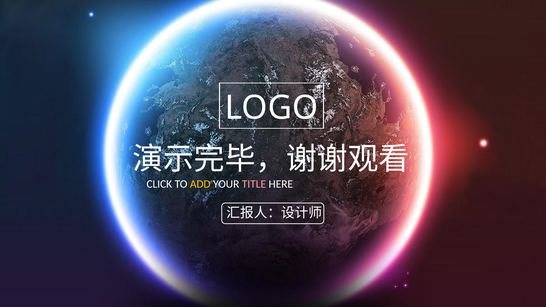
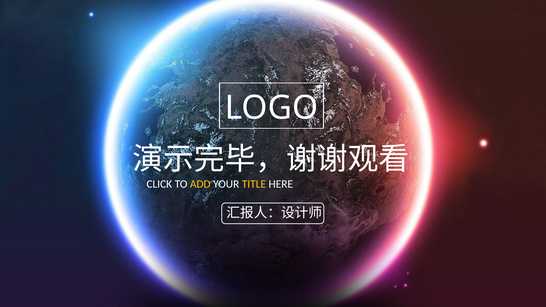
TITLE colour: pink -> yellow (254, 184)
